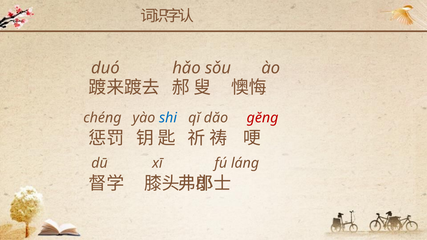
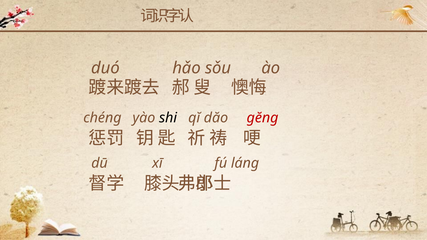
shi colour: blue -> black (168, 118)
